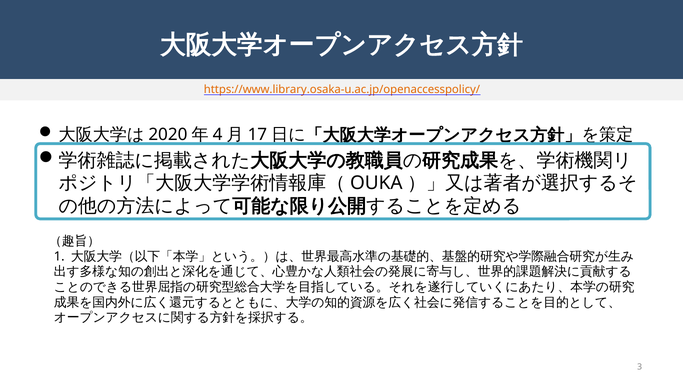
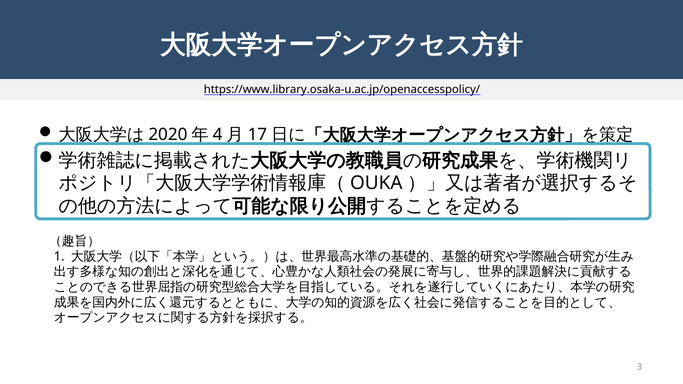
https://www.library.osaka-u.ac.jp/openaccesspolicy/ colour: orange -> black (342, 90)
